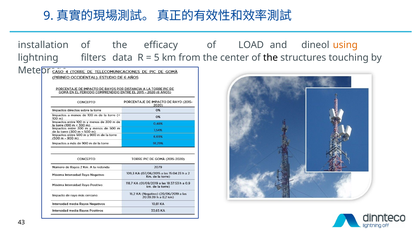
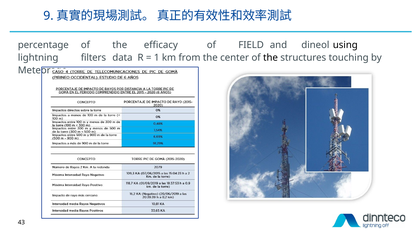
installation: installation -> percentage (43, 45)
LOAD: LOAD -> FIELD (251, 45)
using colour: orange -> black (345, 45)
5: 5 -> 1 (157, 58)
